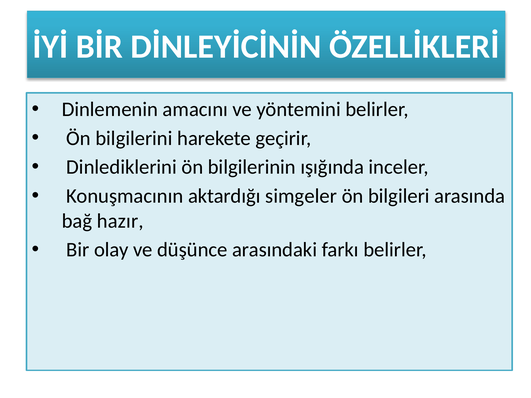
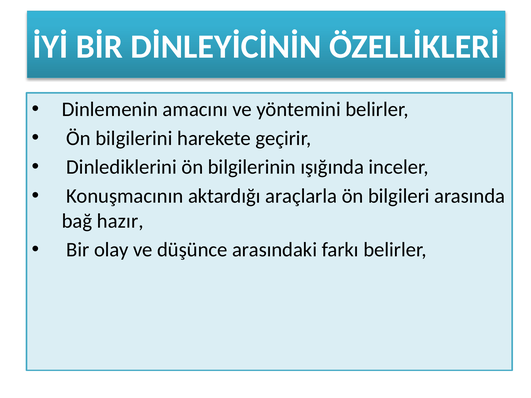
simgeler: simgeler -> araçlarla (301, 196)
